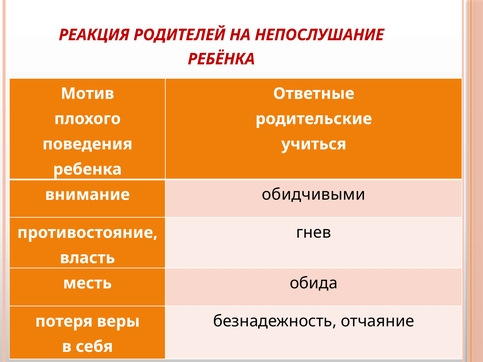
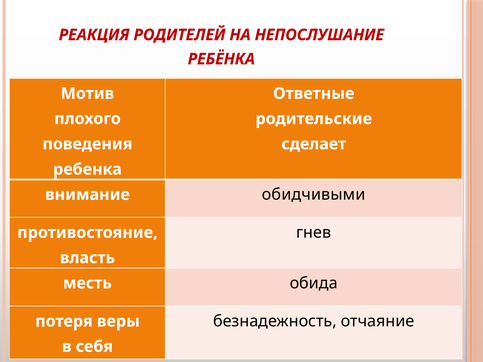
учиться: учиться -> сделает (314, 144)
